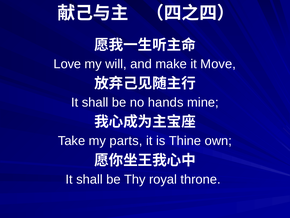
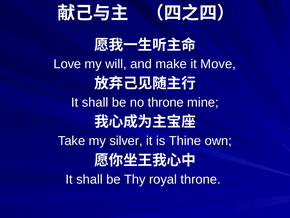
no hands: hands -> throne (166, 102)
parts: parts -> silver (126, 141)
